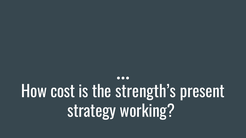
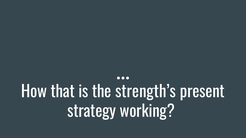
cost: cost -> that (63, 92)
